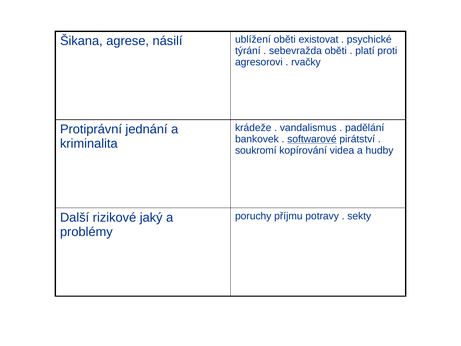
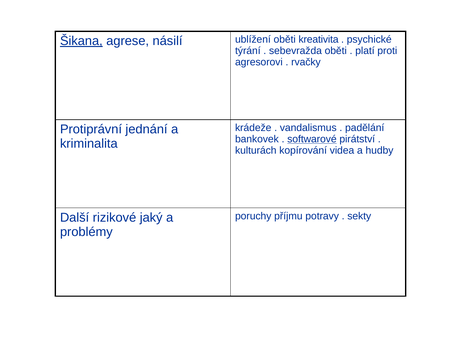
Šikana underline: none -> present (81, 41)
existovat: existovat -> kreativita (319, 39)
soukromí: soukromí -> kulturách (256, 150)
